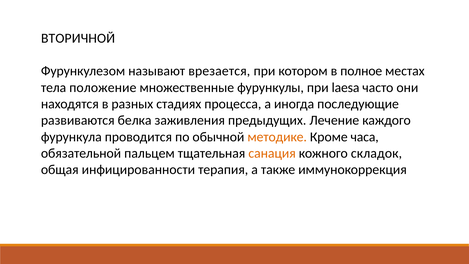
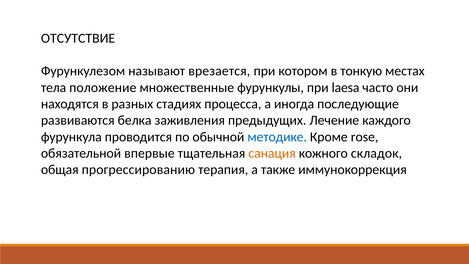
ВТОРИЧНОЙ: ВТОРИЧНОЙ -> ОТСУТСТВИЕ (78, 38)
полное: полное -> тонкую (361, 71)
методике colour: orange -> blue (277, 137)
часа: часа -> rose (365, 137)
пальцем: пальцем -> впервые (149, 153)
инфицированности: инфицированности -> прогрессированию (138, 170)
